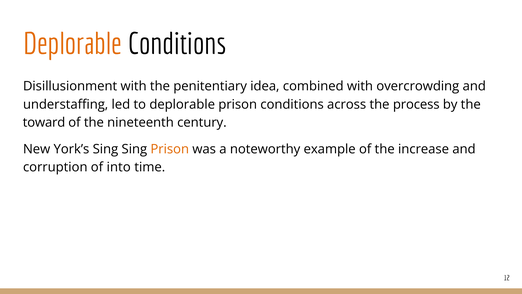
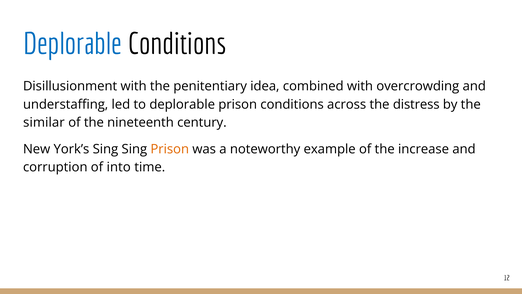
Deplorable colour: orange -> blue (73, 44)
process: process -> distress (416, 104)
toward: toward -> similar (44, 122)
